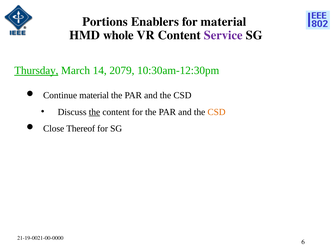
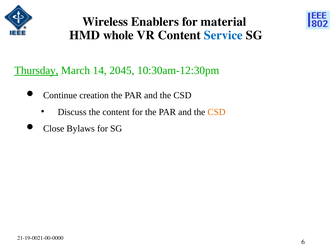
Portions: Portions -> Wireless (105, 22)
Service colour: purple -> blue (223, 35)
2079: 2079 -> 2045 (122, 70)
Continue material: material -> creation (94, 95)
the underline: present -> none (94, 112)
Thereof: Thereof -> Bylaws (81, 128)
